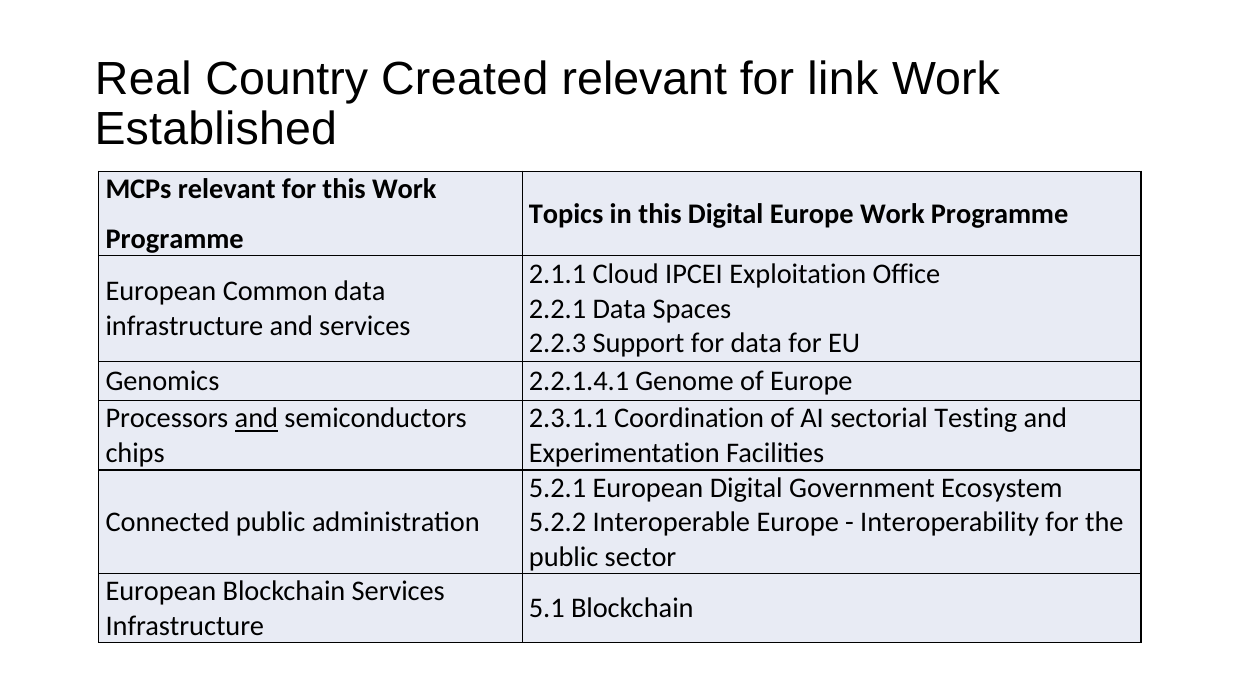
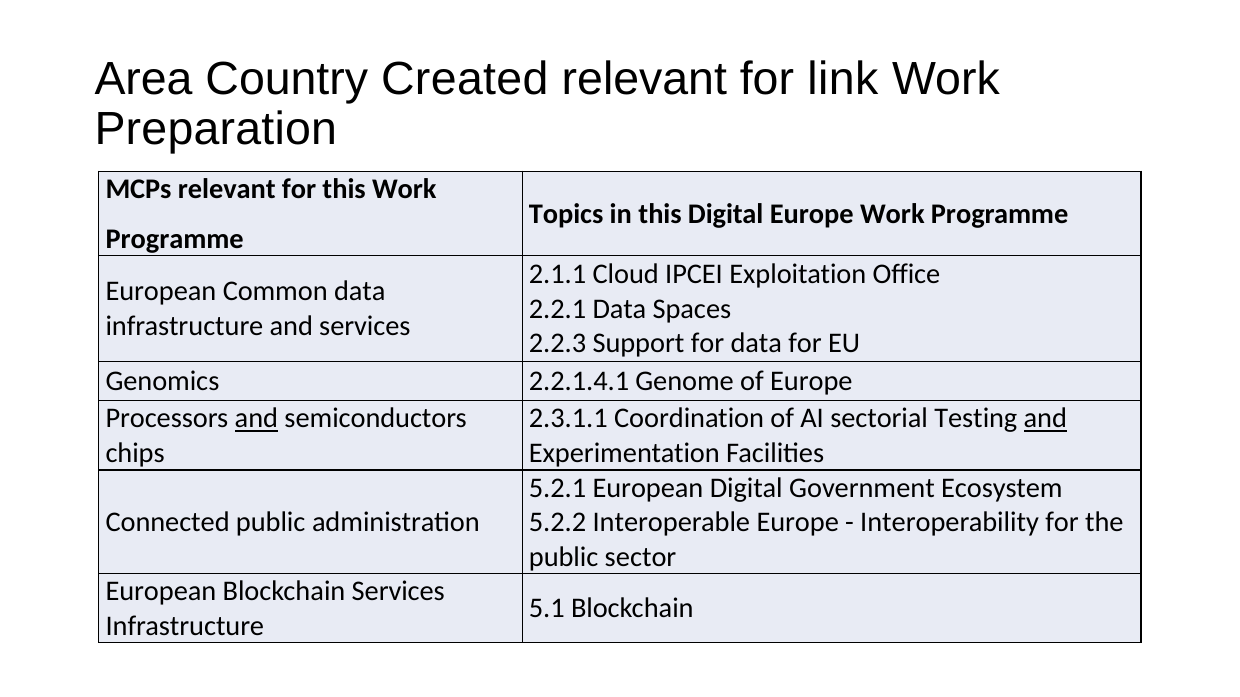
Real: Real -> Area (144, 79)
Established: Established -> Preparation (216, 129)
and underline: none -> present (1045, 419)
